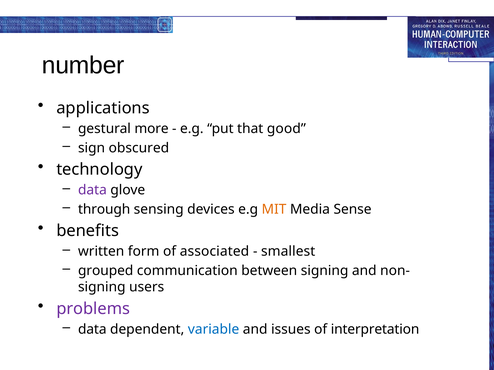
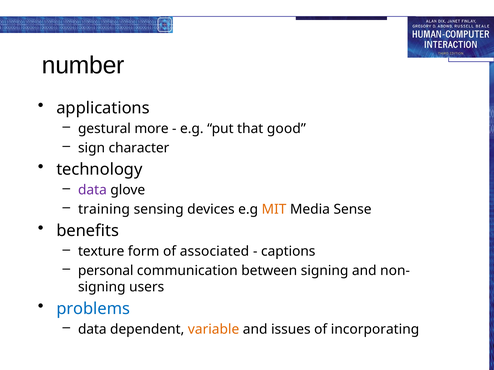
obscured: obscured -> character (139, 148)
through: through -> training (104, 210)
written: written -> texture (101, 252)
smallest: smallest -> captions (288, 252)
grouped: grouped -> personal (106, 271)
problems colour: purple -> blue (93, 309)
variable colour: blue -> orange (214, 330)
interpretation: interpretation -> incorporating (375, 330)
